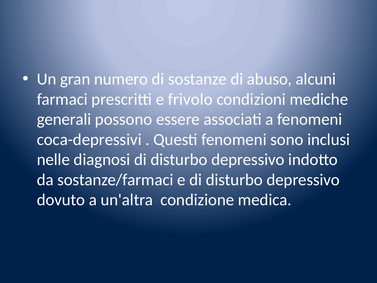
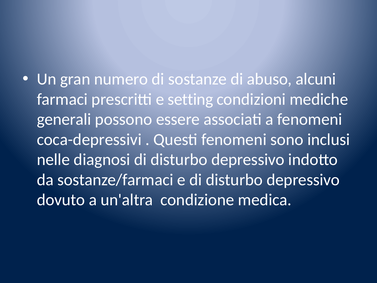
frivolo: frivolo -> setting (190, 99)
